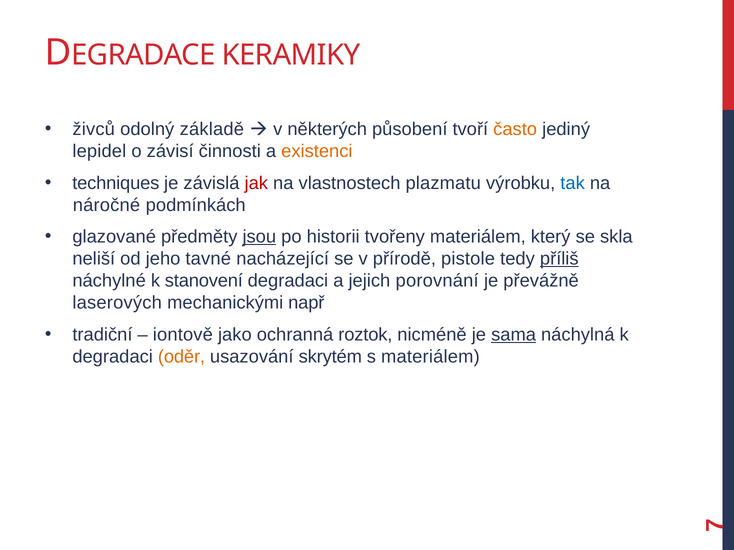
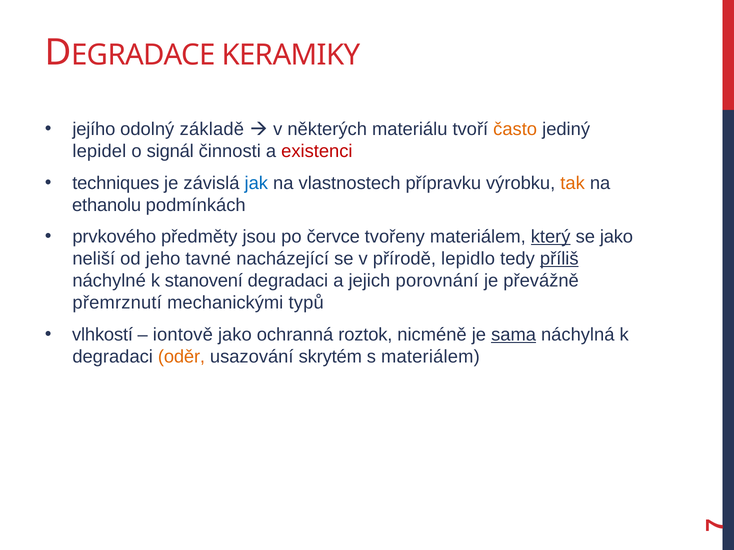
živců: živců -> jejího (94, 129)
působení: působení -> materiálu (410, 129)
závisí: závisí -> signál (170, 151)
existenci colour: orange -> red (317, 151)
jak colour: red -> blue (256, 183)
plazmatu: plazmatu -> přípravku (443, 183)
tak colour: blue -> orange (573, 183)
náročné: náročné -> ethanolu (107, 205)
glazované: glazované -> prvkového (114, 237)
jsou underline: present -> none (259, 237)
historii: historii -> červce (333, 237)
který underline: none -> present (551, 237)
se skla: skla -> jako (616, 237)
pistole: pistole -> lepidlo (468, 259)
laserových: laserových -> přemrznutí (117, 303)
např: např -> typů (306, 303)
tradiční: tradiční -> vlhkostí (103, 335)
